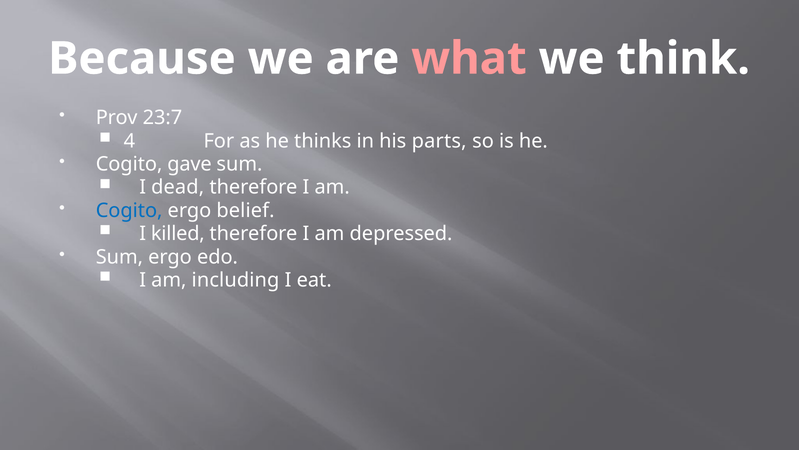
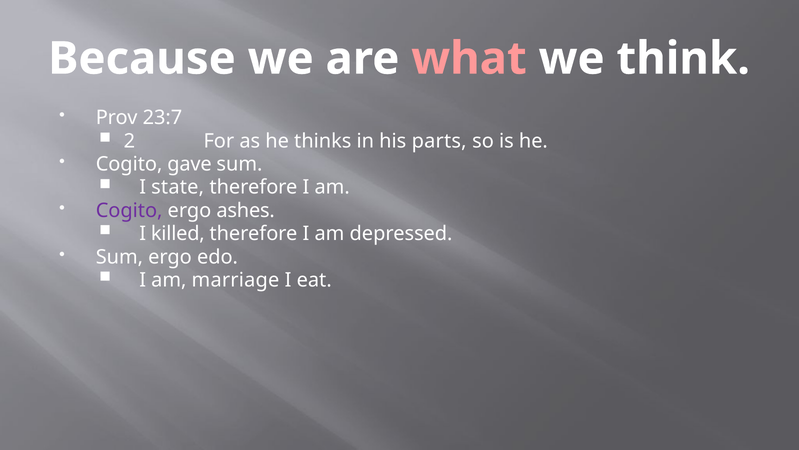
4: 4 -> 2 (129, 141)
dead: dead -> state (178, 187)
Cogito colour: blue -> purple (129, 210)
belief: belief -> ashes (246, 210)
including: including -> marriage (235, 280)
